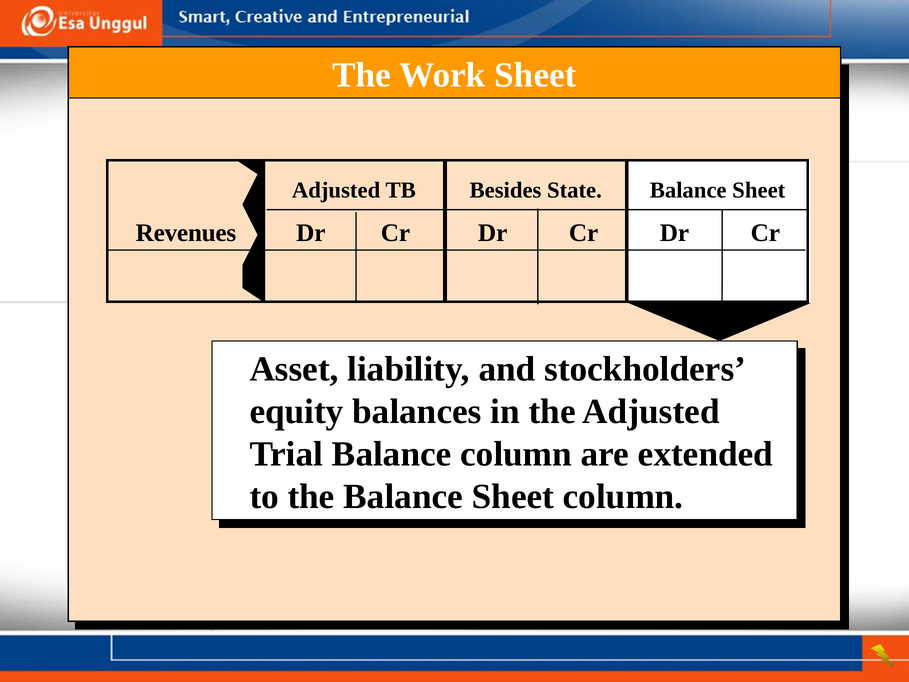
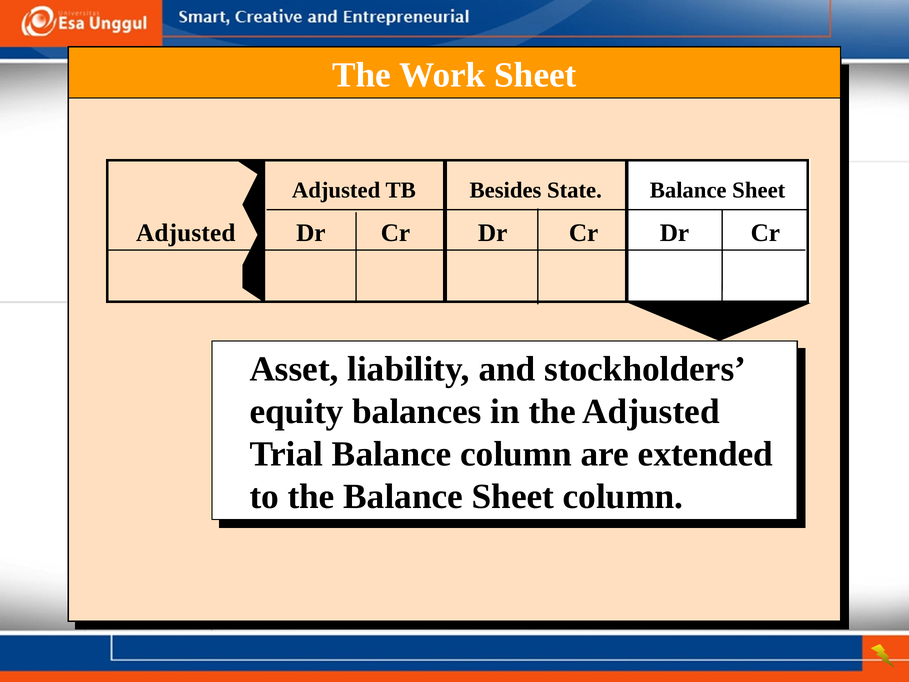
Revenues: Revenues -> Adjusted (186, 233)
